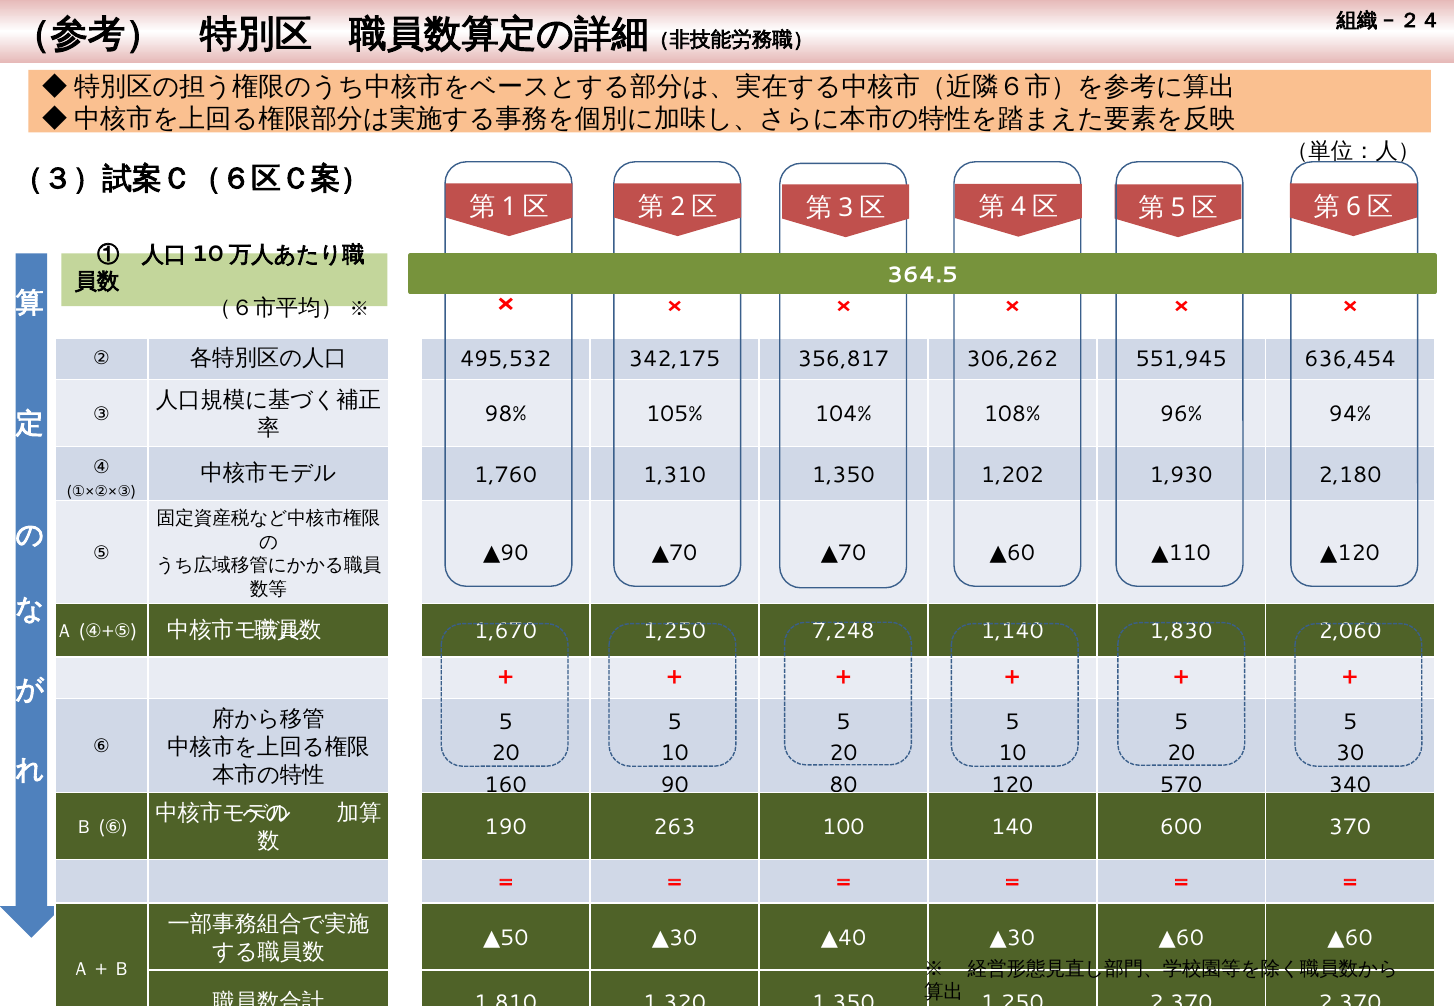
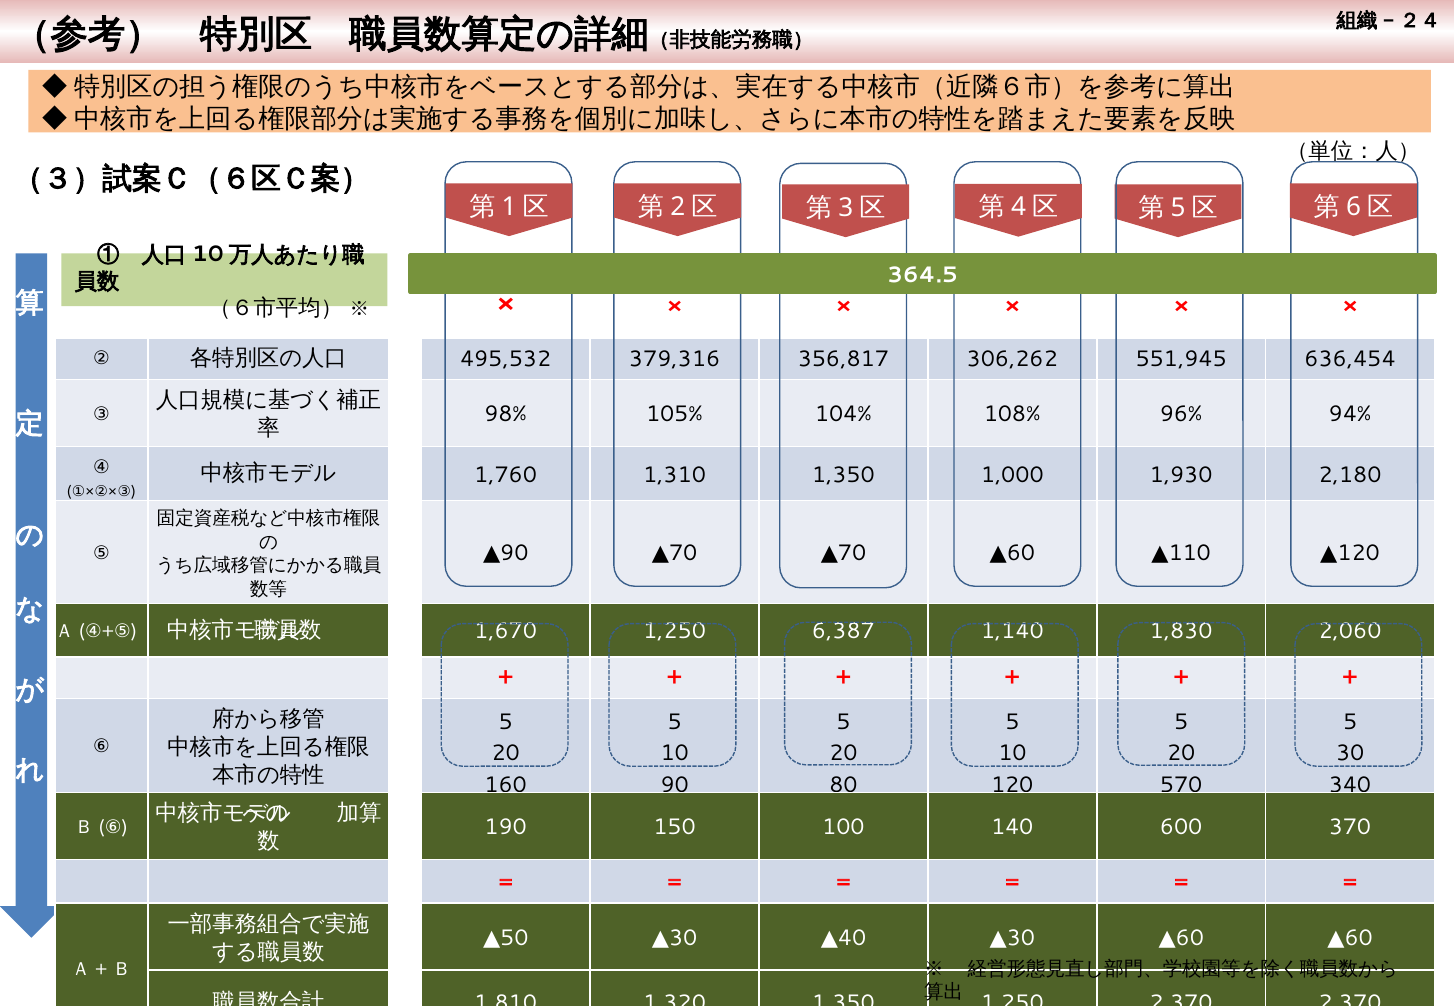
342,175: 342,175 -> 379,316 (675, 359)
1,202: 1,202 -> 1,000 (1012, 475)
7,248: 7,248 -> 6,387 (843, 632)
263: 263 -> 150 (675, 828)
